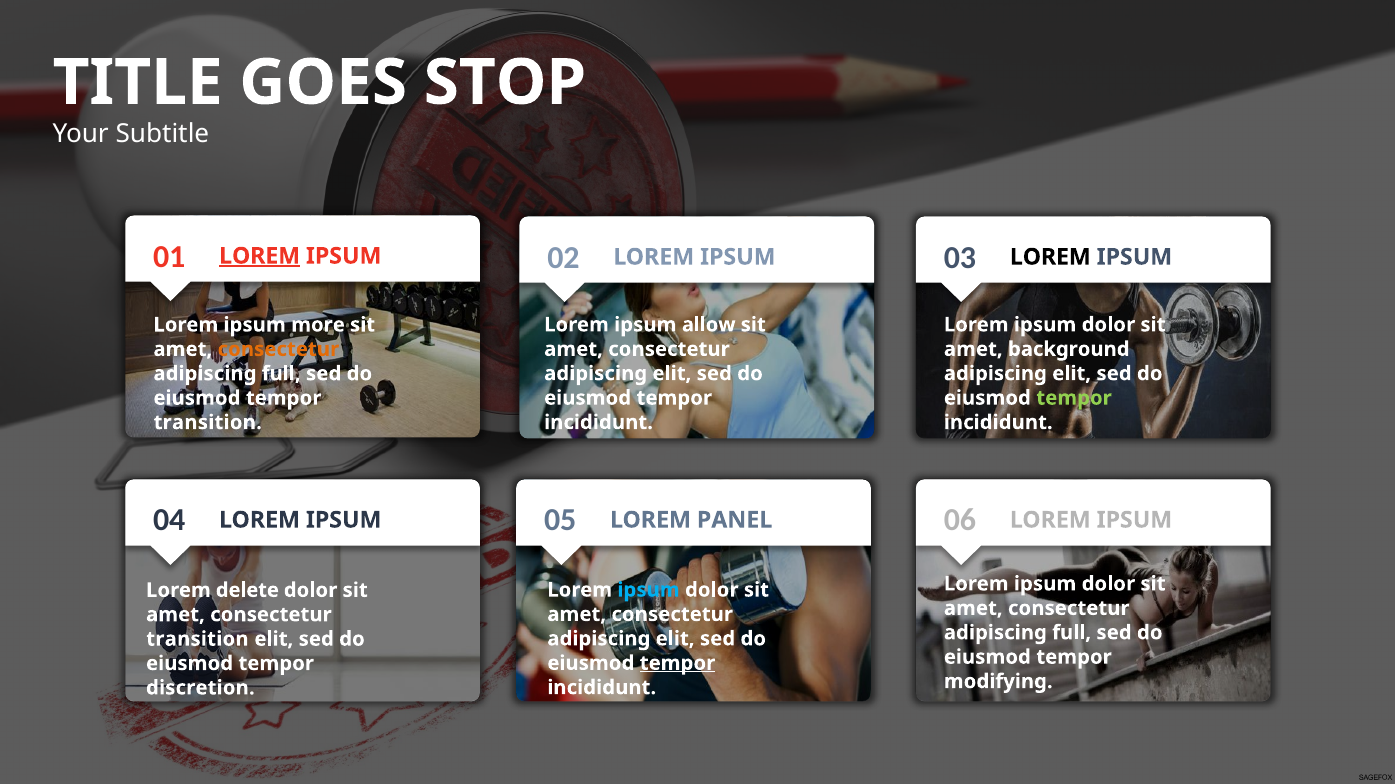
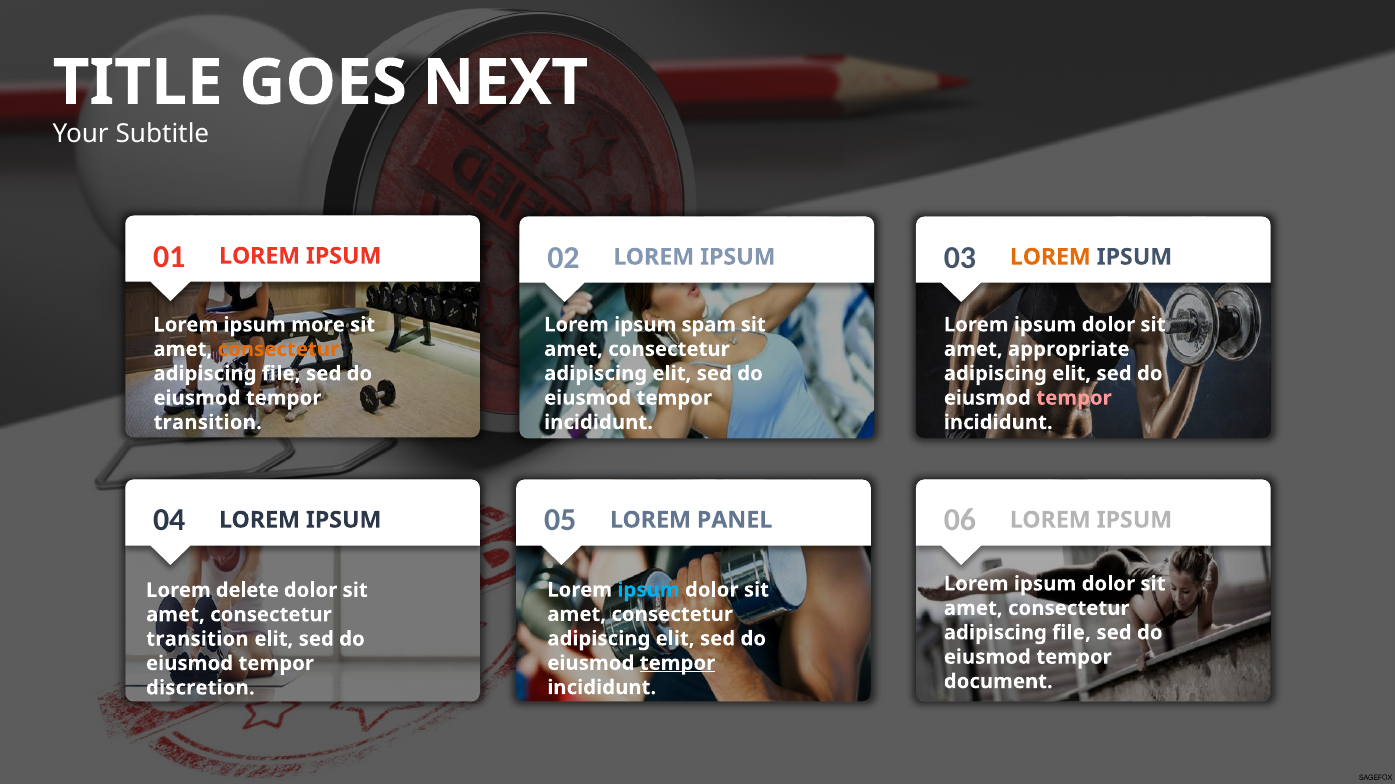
STOP: STOP -> NEXT (505, 83)
LOREM underline: present -> none (260, 256)
LOREM colour: black -> orange (1050, 257)
allow: allow -> spam (709, 325)
background: background -> appropriate (1069, 349)
full: full -> file (281, 374)
tempor colour: light green -> pink (1074, 398)
full: full -> file (1072, 633)
modifying: modifying -> document (998, 682)
